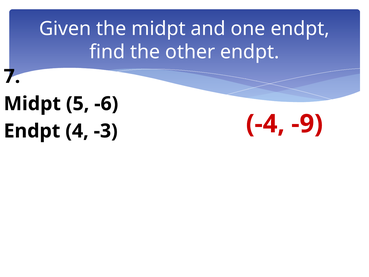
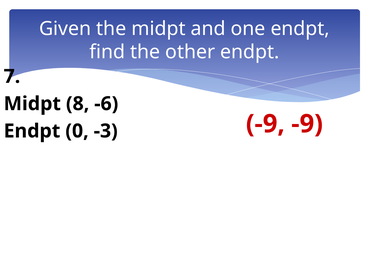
5: 5 -> 8 (78, 104)
4: 4 -> 0 (77, 131)
-3 -4: -4 -> -9 (265, 124)
